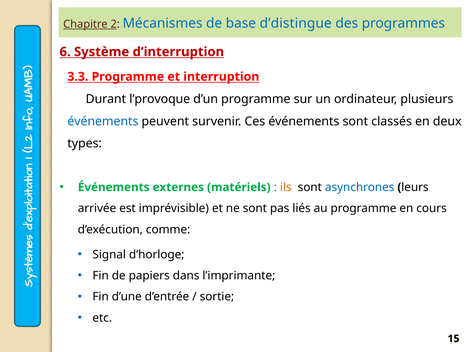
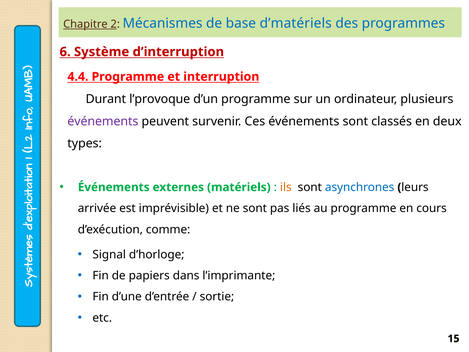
d’distingue: d’distingue -> d’matériels (296, 23)
3.3: 3.3 -> 4.4 (78, 77)
événements colour: blue -> purple (103, 121)
